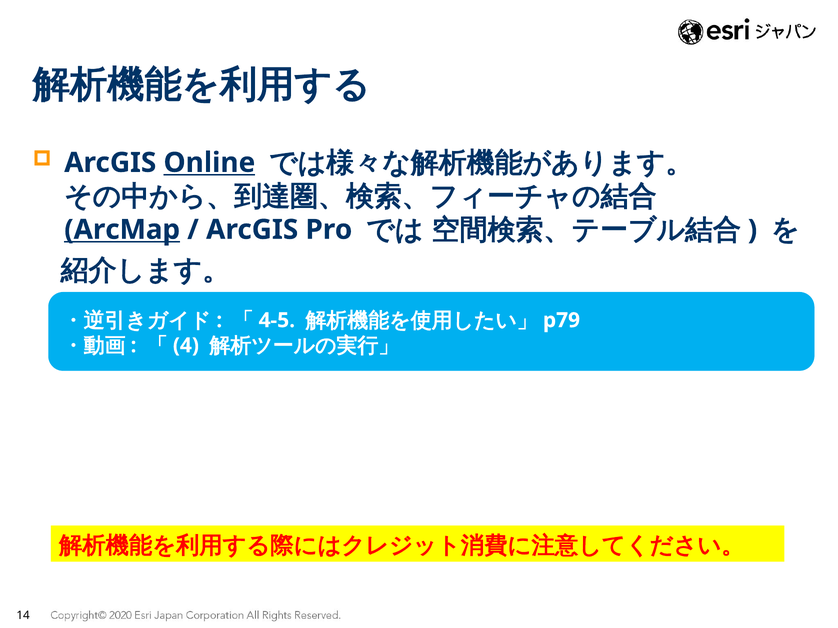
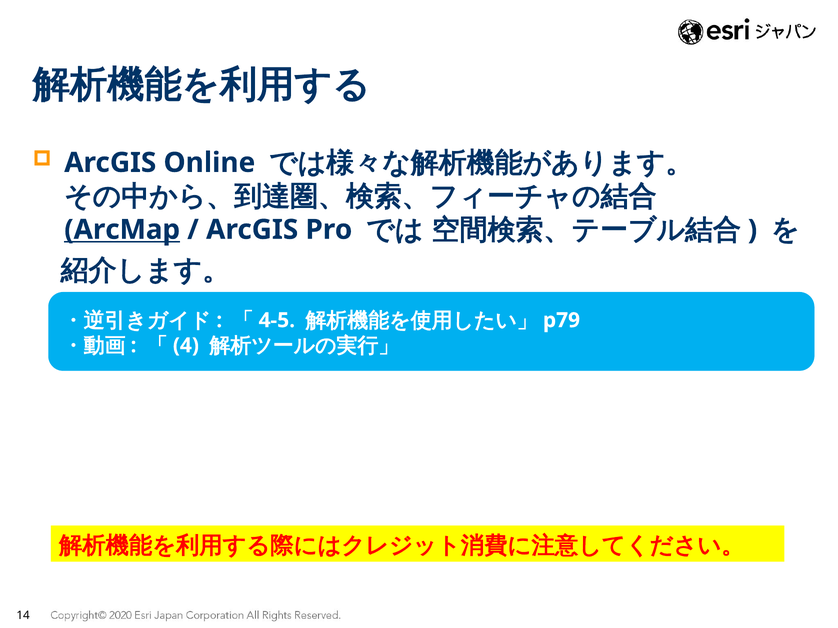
Online underline: present -> none (209, 163)
